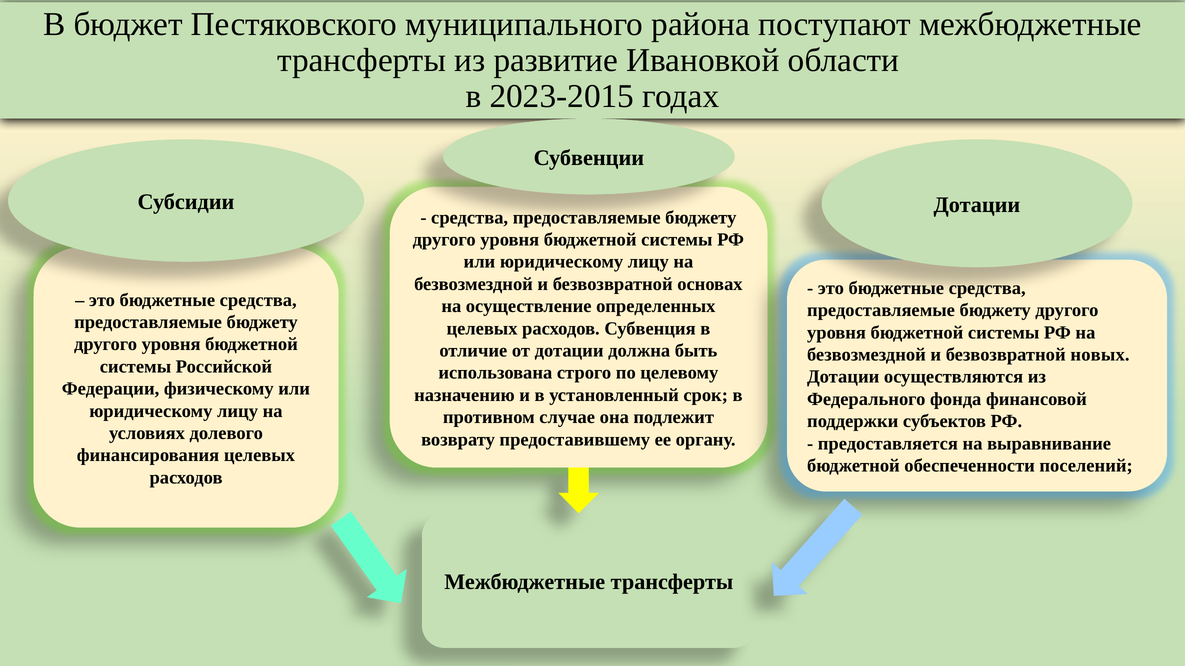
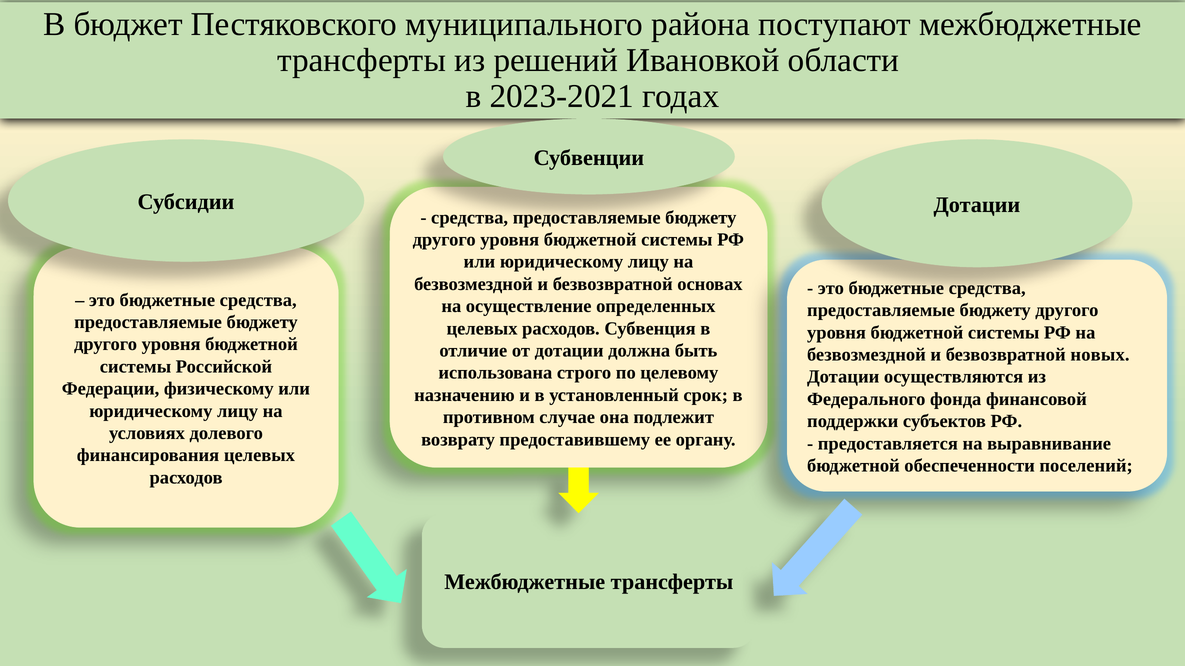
развитие: развитие -> решений (556, 60)
2023-2015: 2023-2015 -> 2023-2021 (562, 96)
